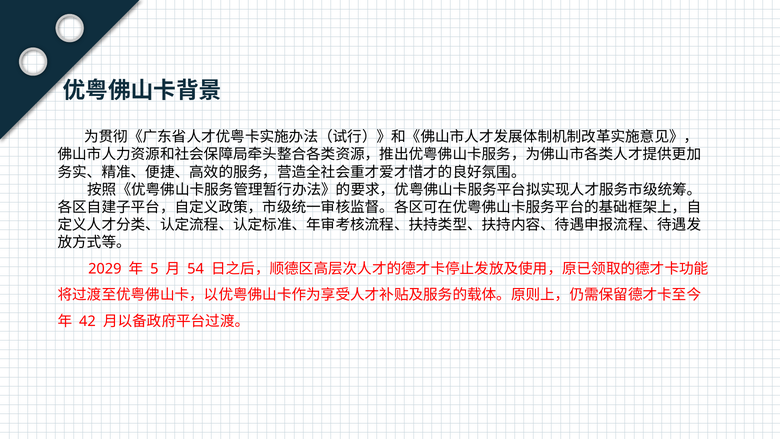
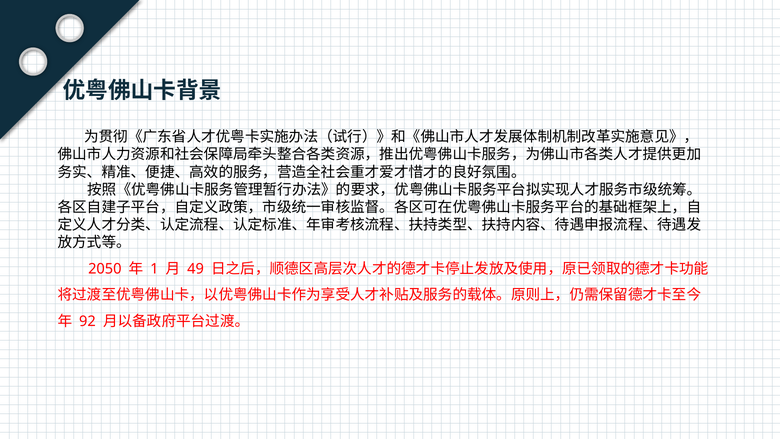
2029: 2029 -> 2050 (105, 269)
5: 5 -> 1 (154, 269)
54: 54 -> 49 (196, 269)
42: 42 -> 92 (87, 321)
